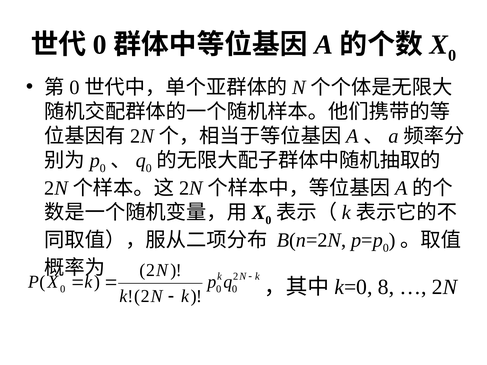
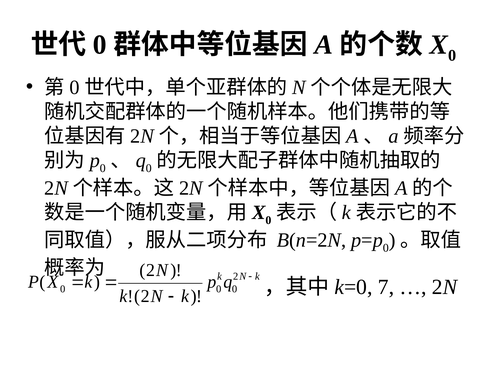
8: 8 -> 7 (386, 287)
